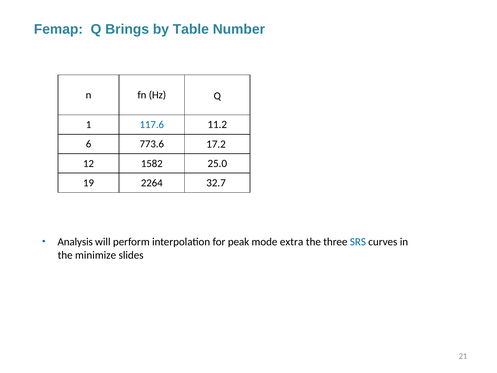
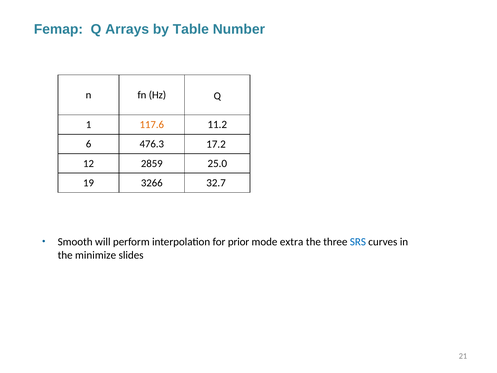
Brings: Brings -> Arrays (127, 29)
117.6 colour: blue -> orange (152, 125)
773.6: 773.6 -> 476.3 (152, 144)
1582: 1582 -> 2859 (152, 163)
2264: 2264 -> 3266 (152, 183)
Analysis: Analysis -> Smooth (75, 242)
peak: peak -> prior (239, 242)
